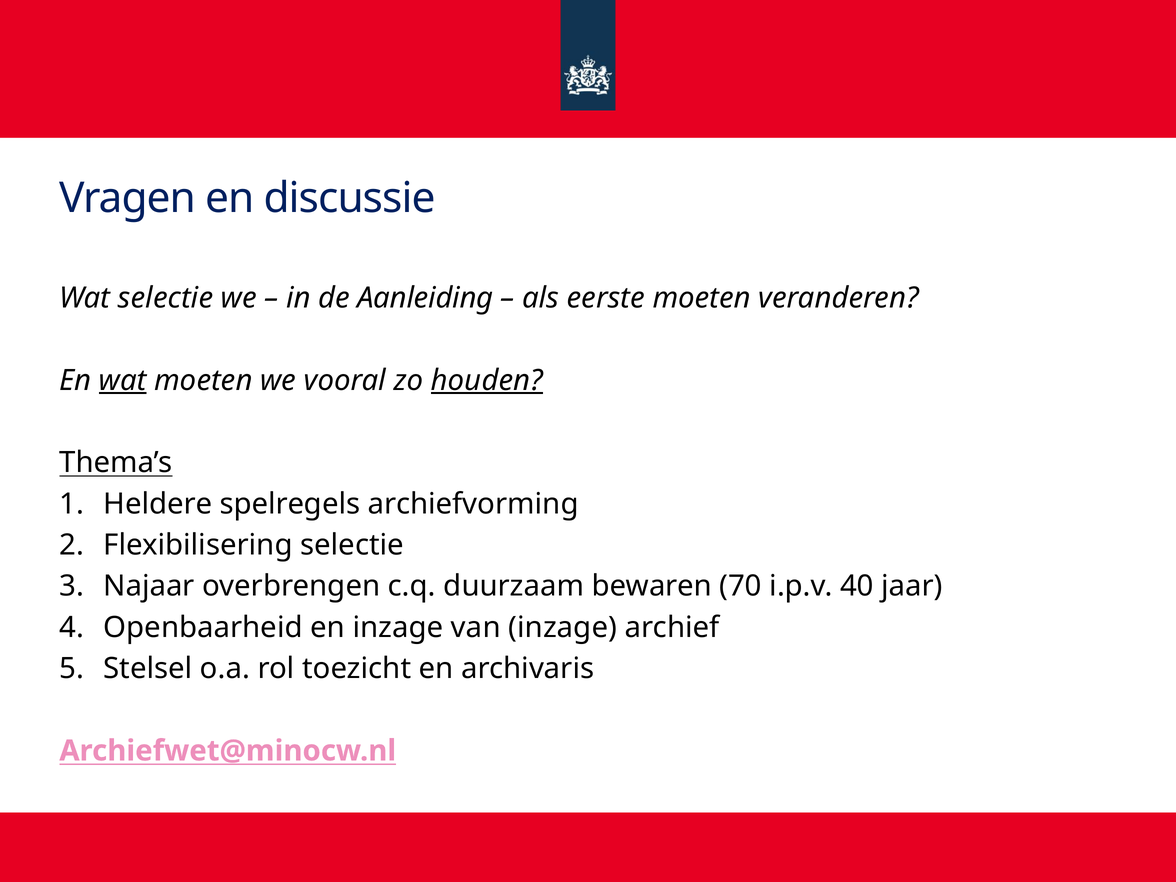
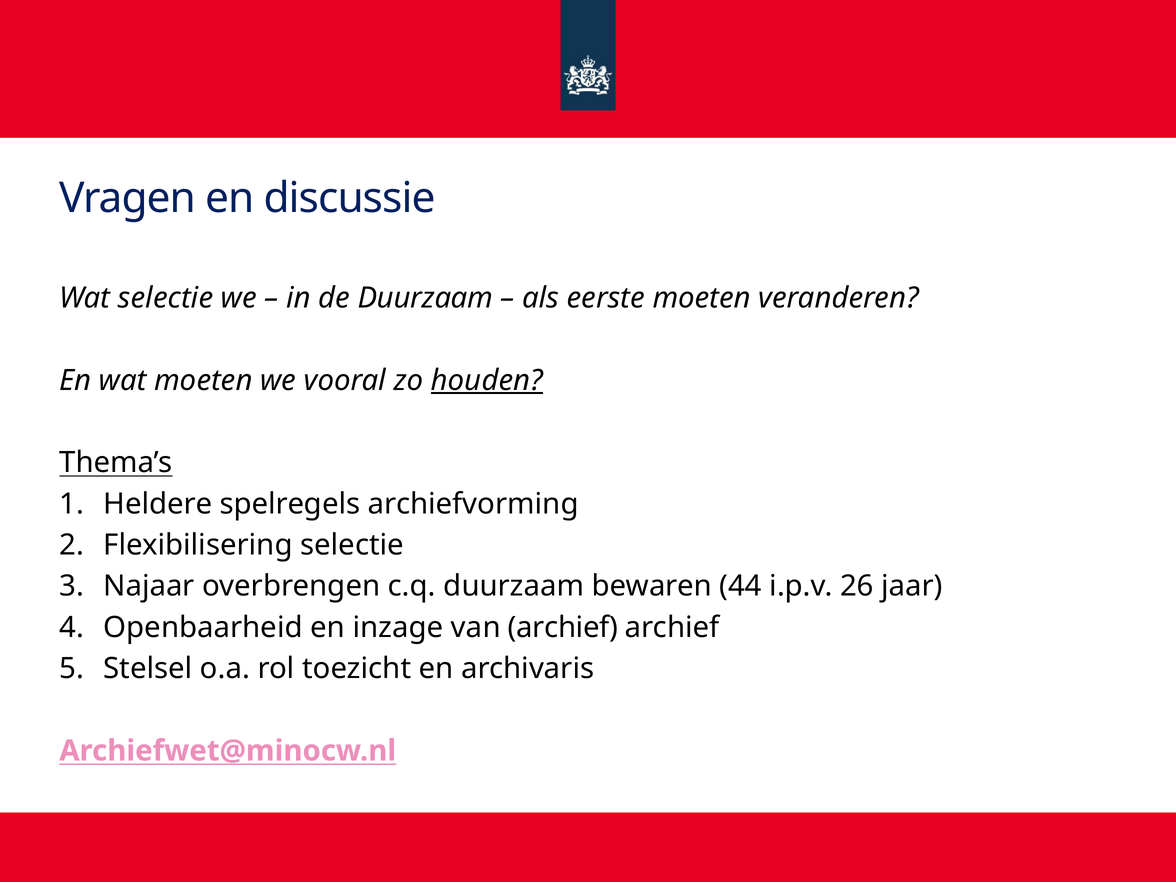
de Aanleiding: Aanleiding -> Duurzaam (425, 298)
wat underline: present -> none (123, 380)
70: 70 -> 44 (741, 586)
40: 40 -> 26 (857, 586)
van inzage: inzage -> archief (563, 627)
